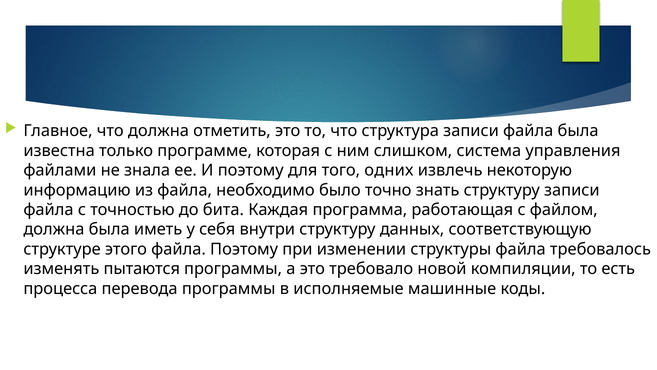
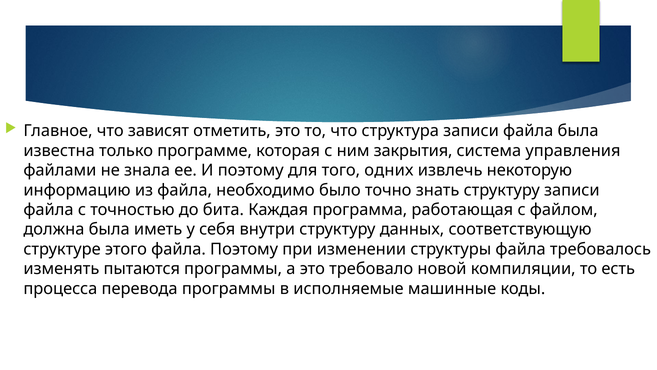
что должна: должна -> зависят (159, 131)
слишком: слишком -> закрытия (413, 150)
